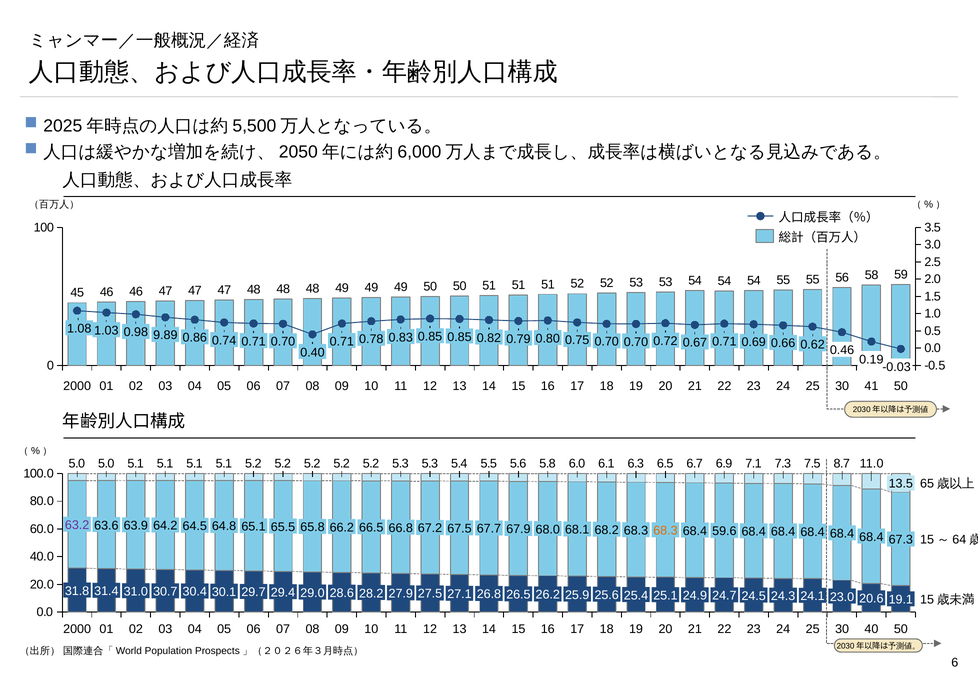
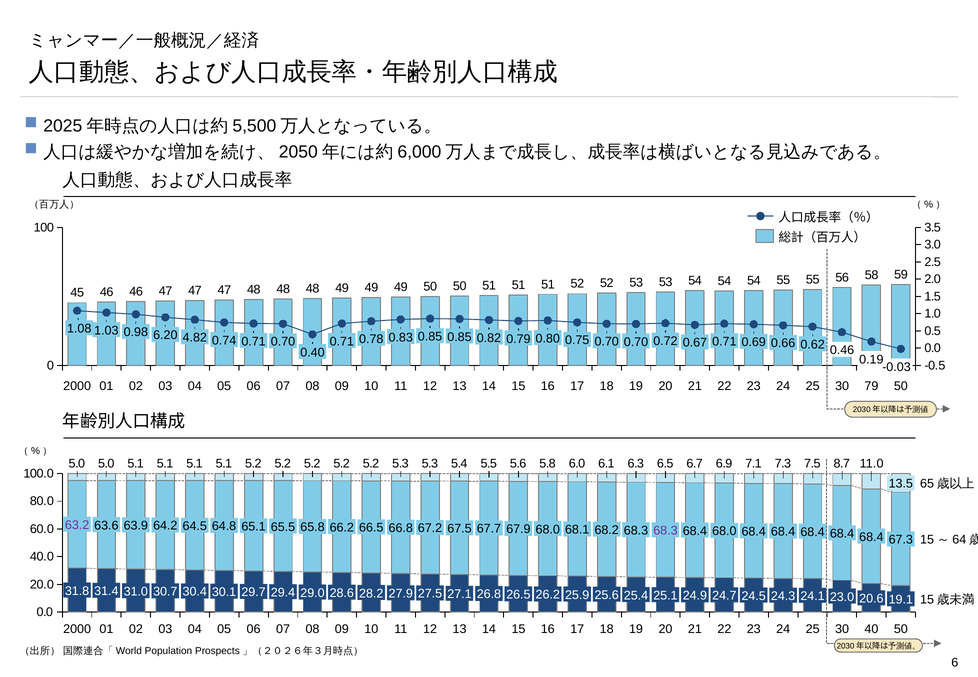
9.89: 9.89 -> 6.20 (165, 335)
0.86: 0.86 -> 4.82 (195, 338)
41: 41 -> 79 (871, 386)
68.3 colour: orange -> purple (665, 531)
59.6: 59.6 -> 68.0 (724, 531)
